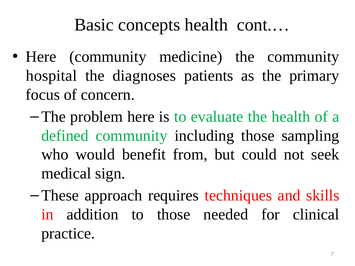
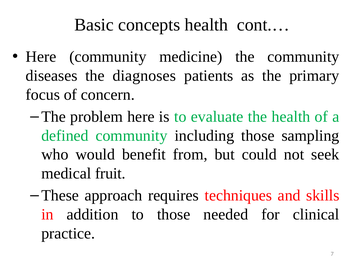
hospital: hospital -> diseases (52, 76)
sign: sign -> fruit (110, 174)
